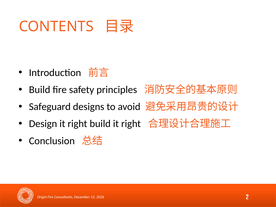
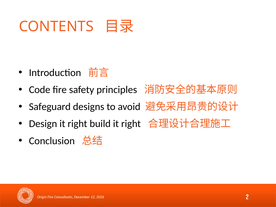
Build: Build -> Code (40, 90)
